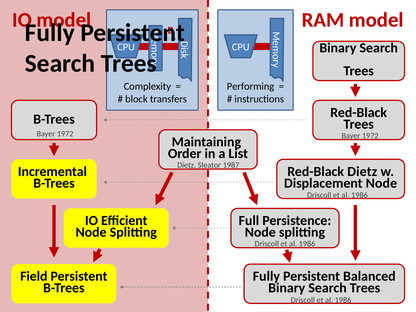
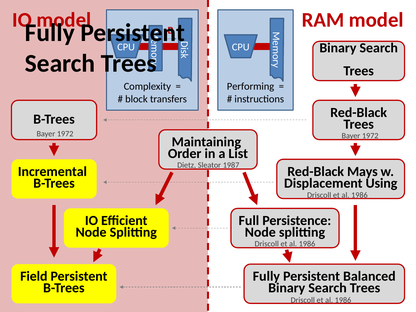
Red-Black Dietz: Dietz -> Mays (362, 172)
Displacement Node: Node -> Using (381, 183)
